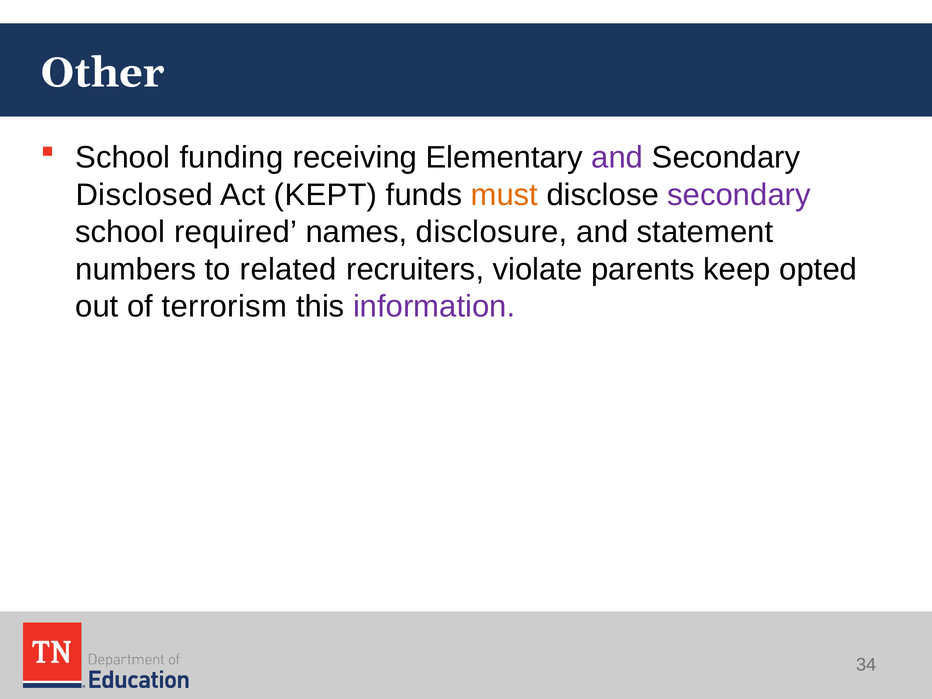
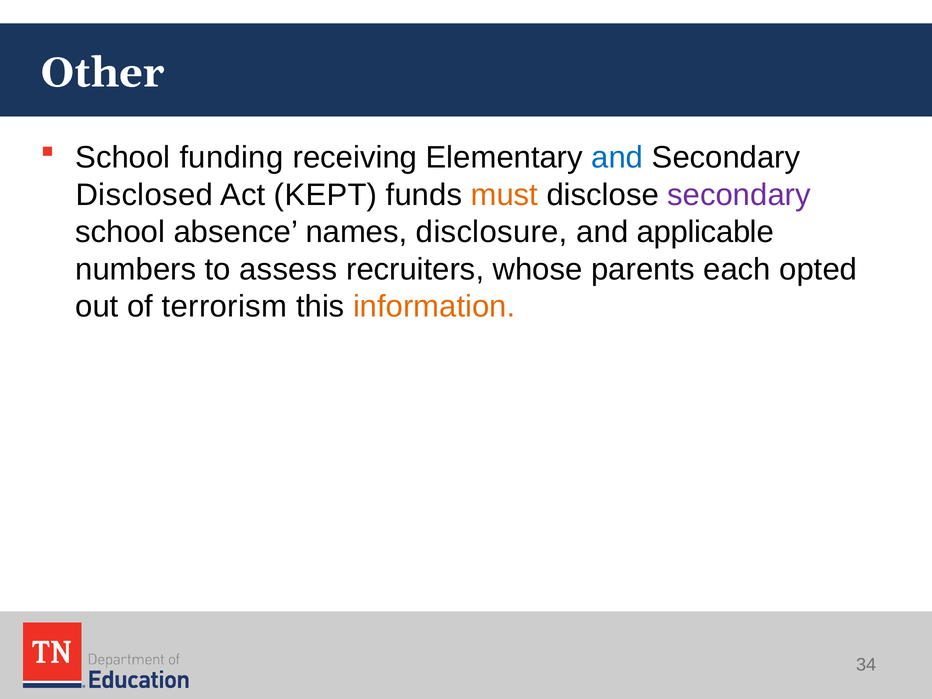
and colour: purple -> blue (617, 158)
required: required -> absence (236, 232)
statement: statement -> applicable (705, 232)
related: related -> assess (288, 269)
violate: violate -> whose (538, 269)
keep: keep -> each (737, 269)
information colour: purple -> orange (434, 307)
